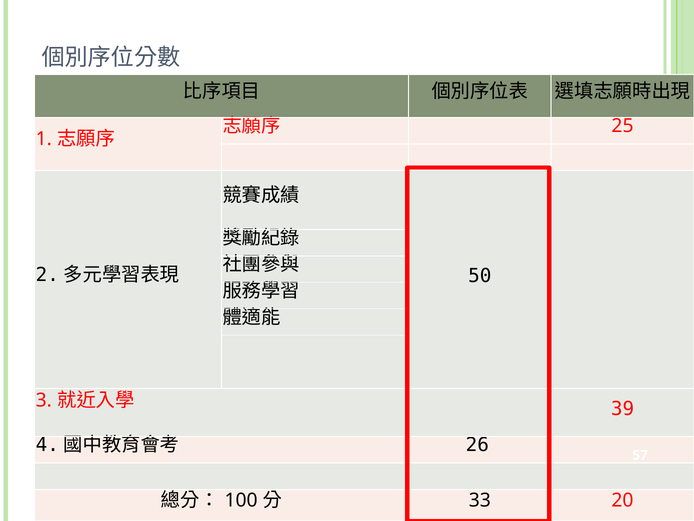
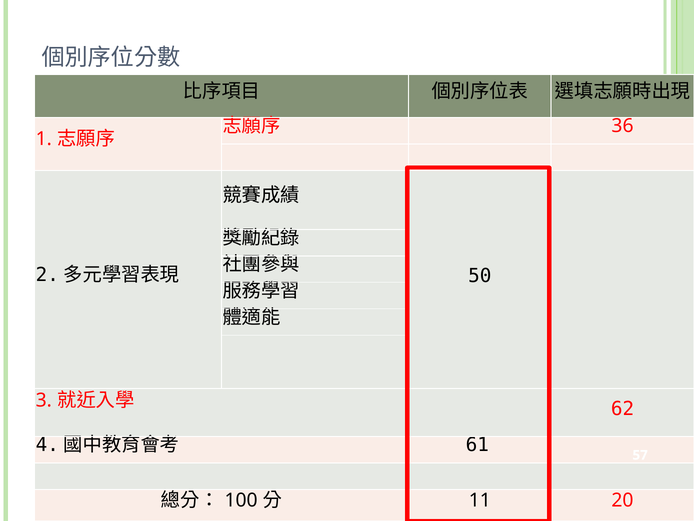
25: 25 -> 36 (623, 126)
39: 39 -> 62 (623, 408)
26: 26 -> 61 (477, 444)
33: 33 -> 11 (480, 500)
